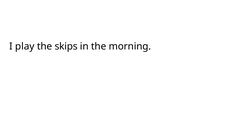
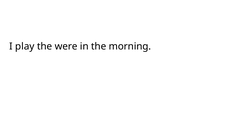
skips: skips -> were (66, 46)
